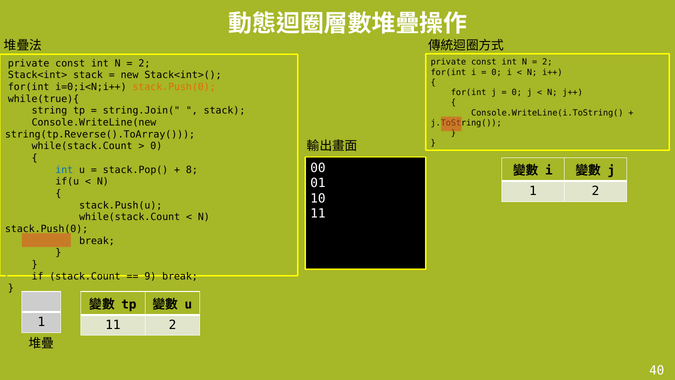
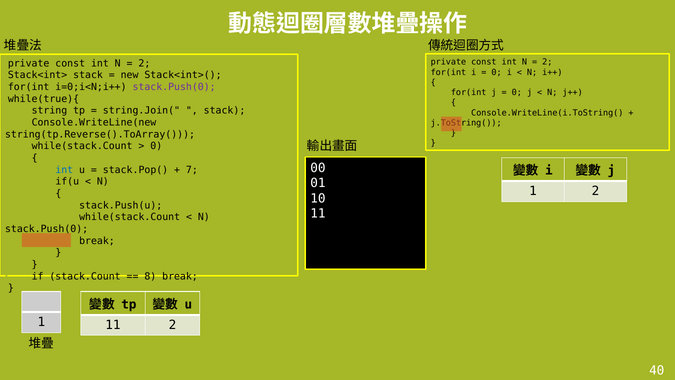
stack.Push(0 colour: orange -> purple (174, 87)
8: 8 -> 7 (192, 170)
9: 9 -> 8 (150, 276)
